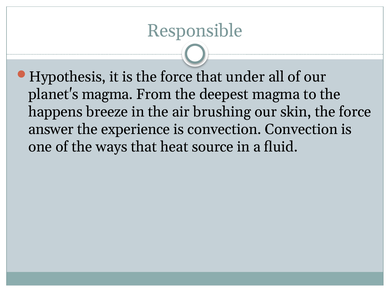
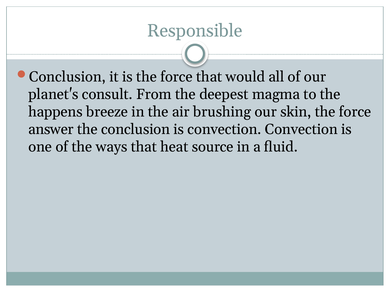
Hypothesis: Hypothesis -> Conclusion (67, 77)
under: under -> would (245, 77)
planet's magma: magma -> consult (107, 94)
the experience: experience -> conclusion (136, 130)
